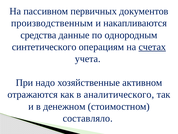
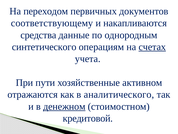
пассивном: пассивном -> переходом (46, 11)
производственным: производственным -> соответствующему (52, 23)
надо: надо -> пути (45, 82)
денежном underline: none -> present (64, 106)
составляло: составляло -> кредитовой (88, 118)
